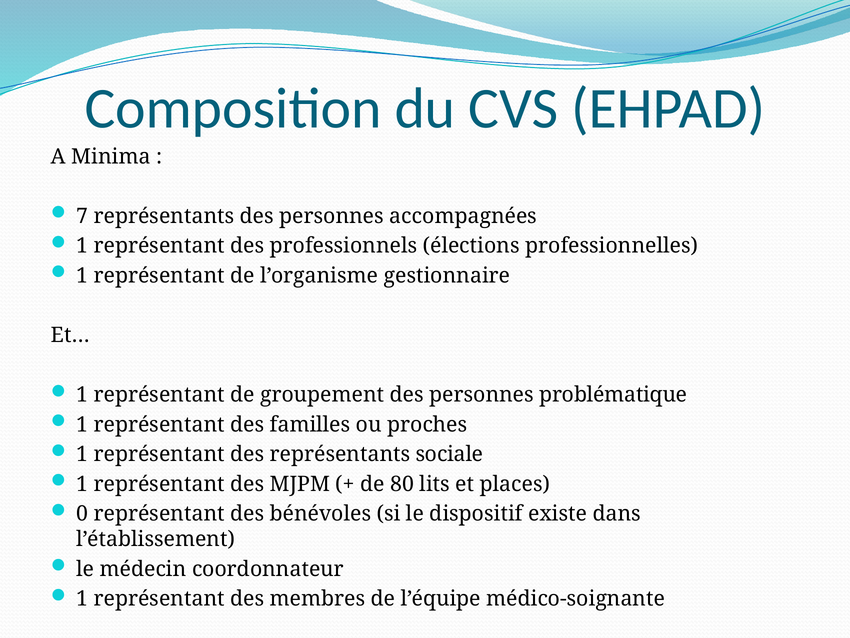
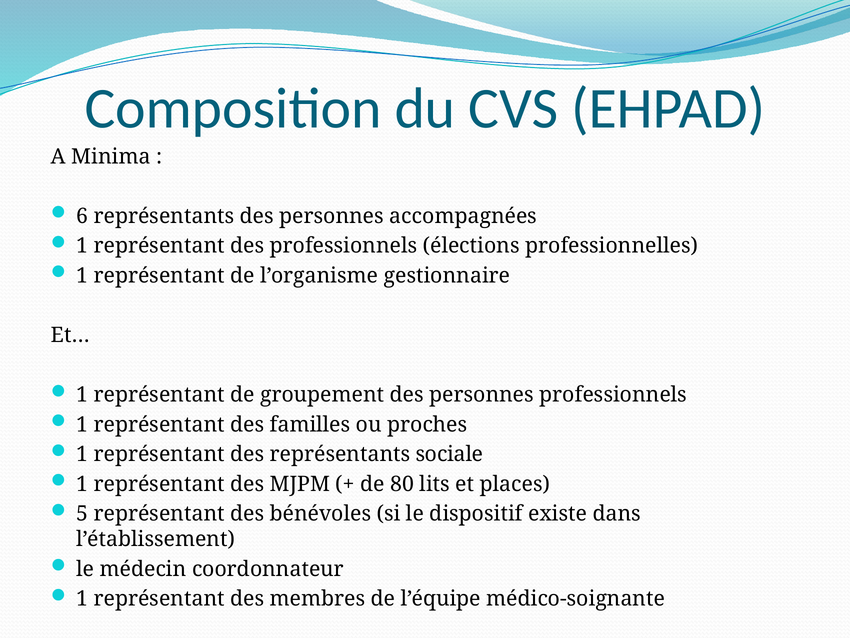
7: 7 -> 6 (82, 216)
personnes problématique: problématique -> professionnels (613, 394)
0: 0 -> 5 (82, 513)
